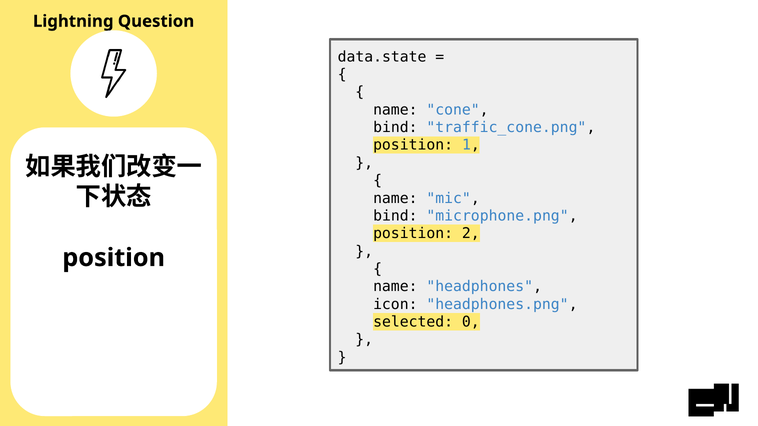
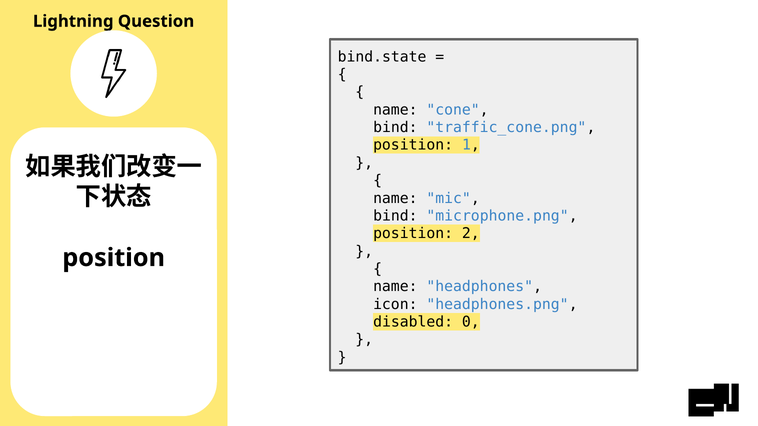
data.state: data.state -> bind.state (382, 57)
selected: selected -> disabled (413, 322)
